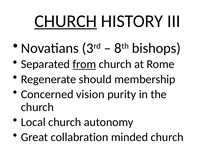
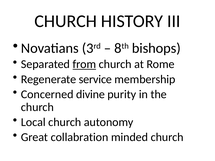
CHURCH underline: present -> none (66, 21)
should: should -> service (95, 79)
vision: vision -> divine (90, 94)
